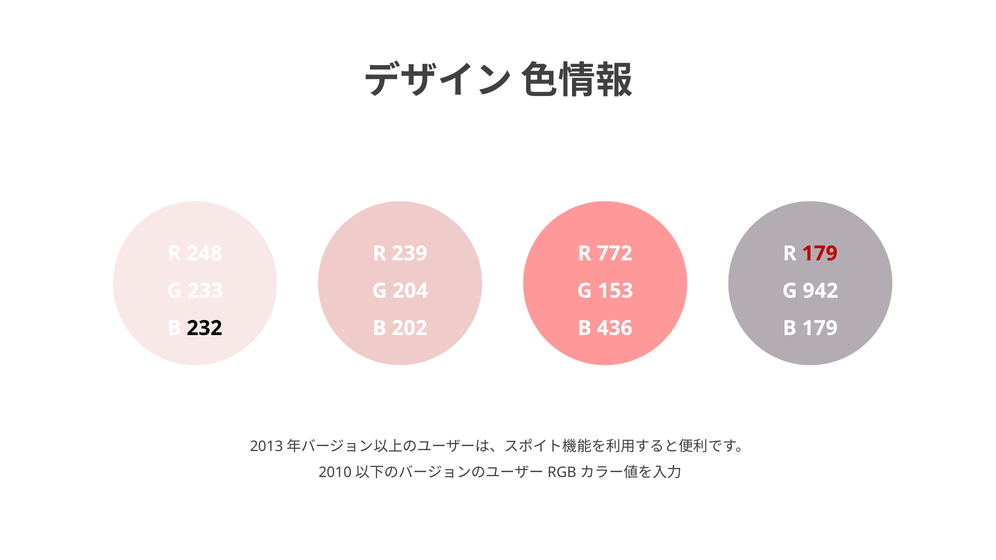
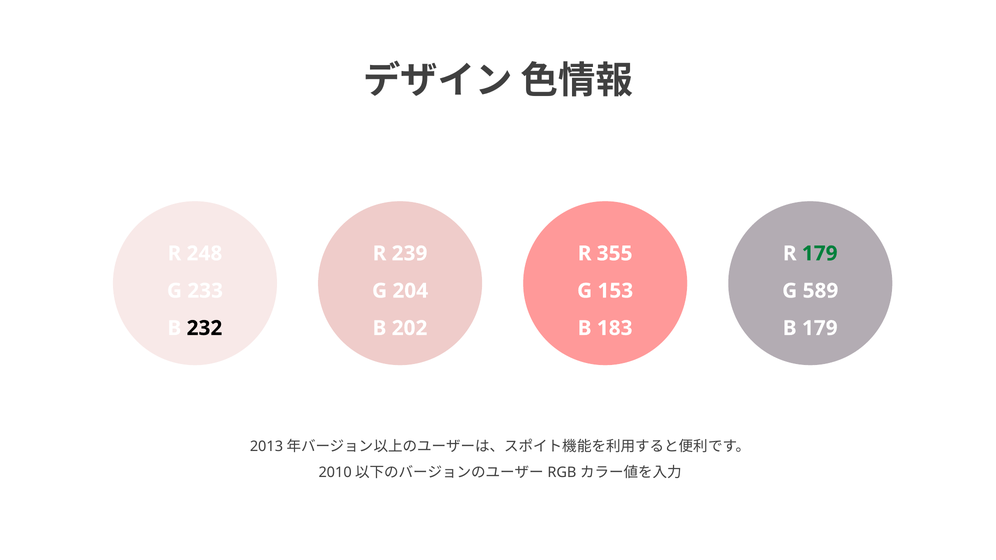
772: 772 -> 355 (615, 254)
179 colour: red -> green (820, 254)
942: 942 -> 589 (820, 291)
436: 436 -> 183 (615, 328)
